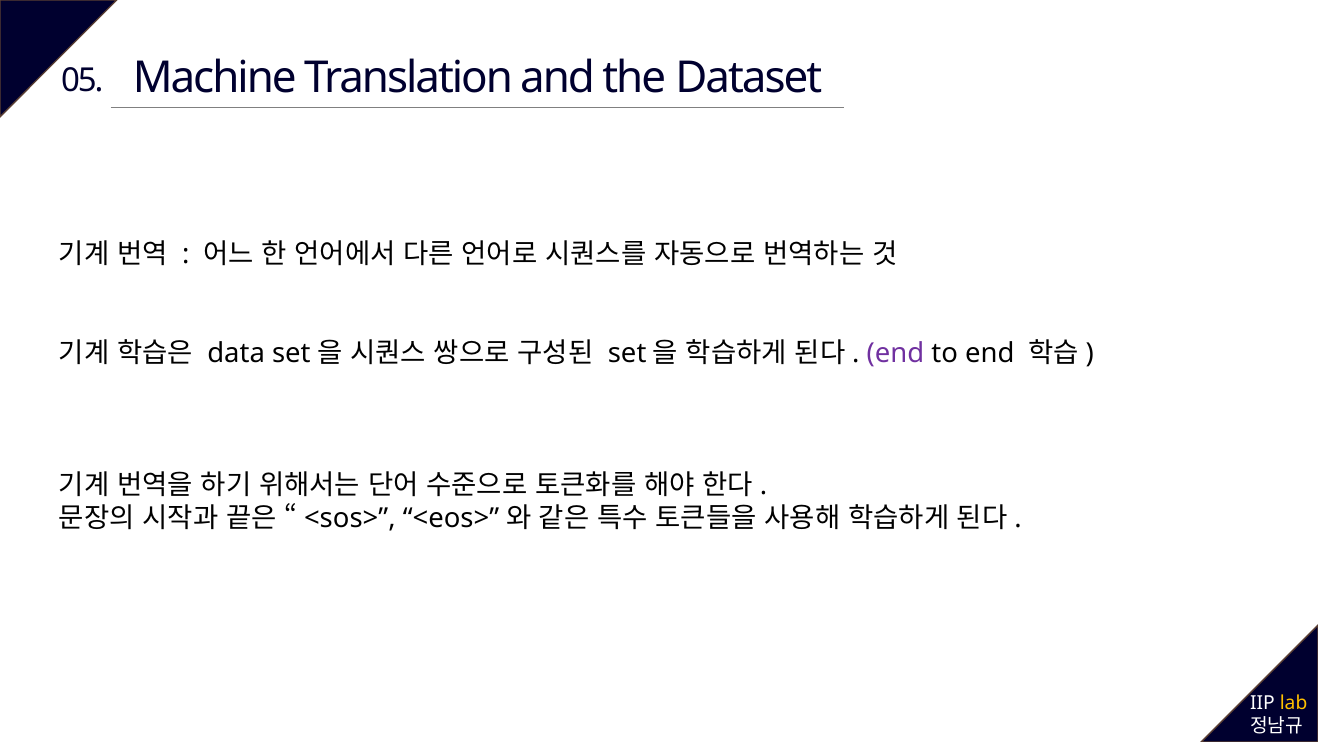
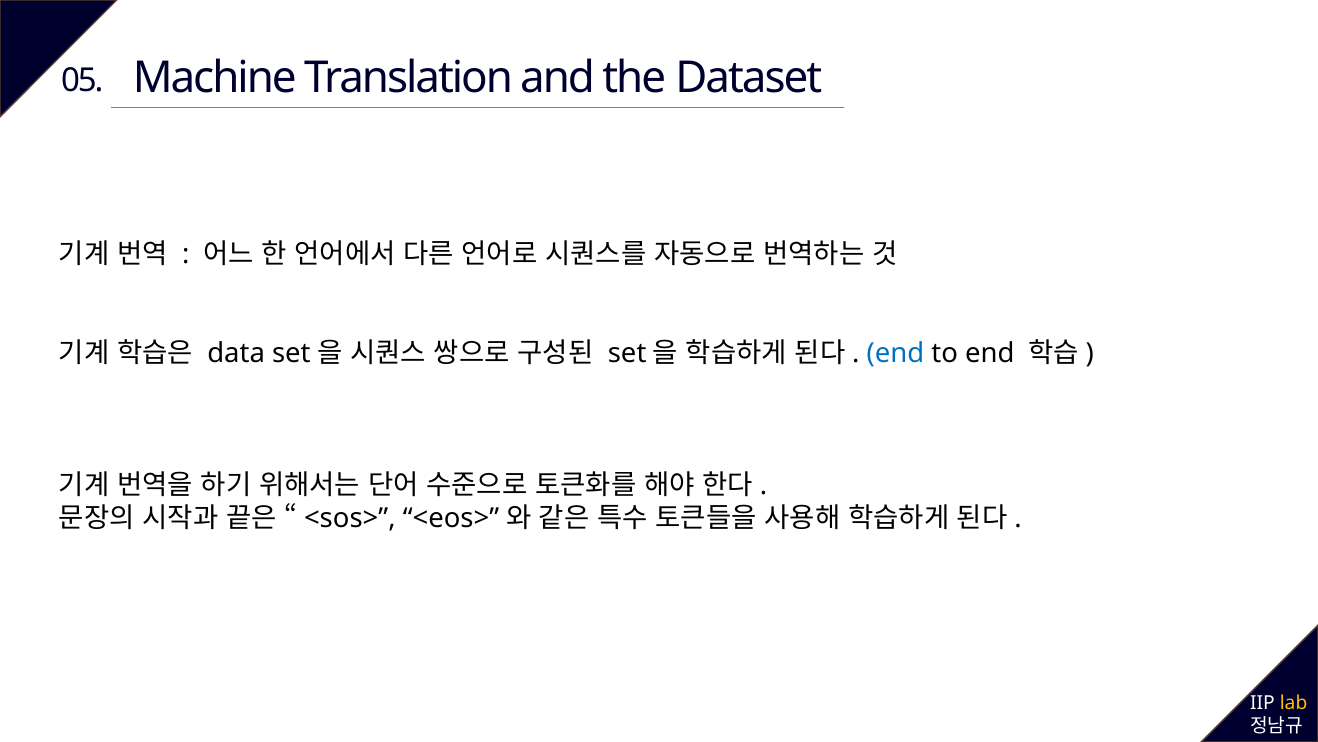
end colour: purple -> blue (895, 353)
